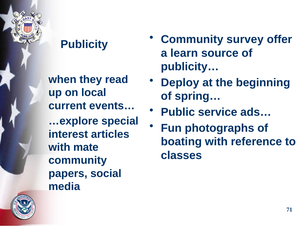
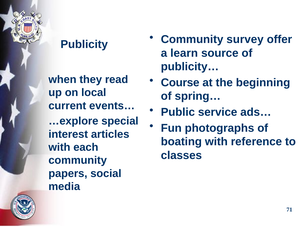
Deploy: Deploy -> Course (180, 83)
mate: mate -> each (86, 147)
